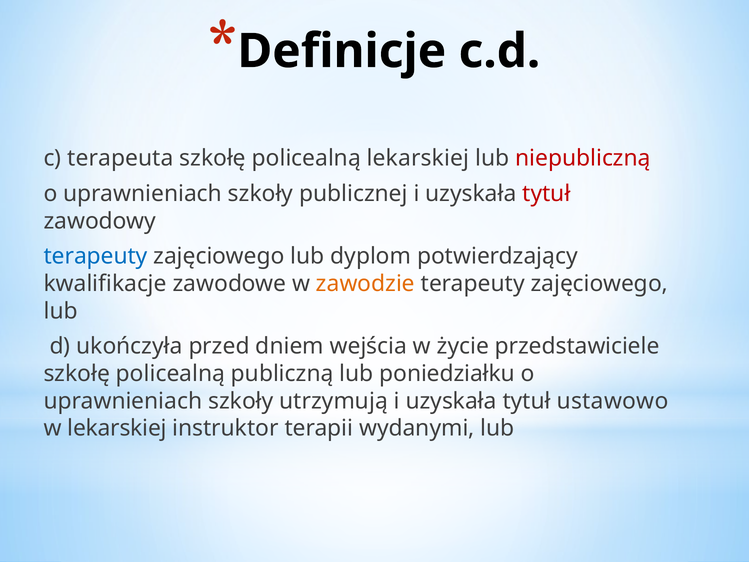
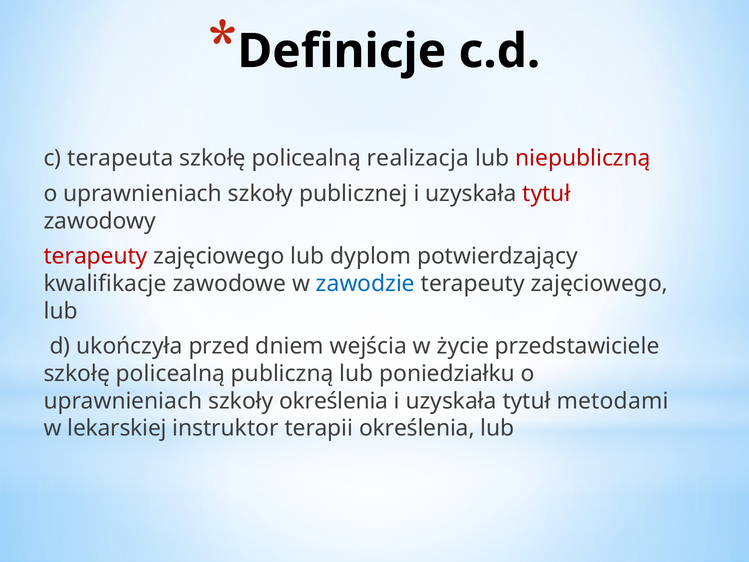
policealną lekarskiej: lekarskiej -> realizacja (418, 158)
terapeuty colour: blue -> red (96, 256)
zawodzie colour: orange -> blue (365, 283)
szkoły utrzymują: utrzymują -> określenia (334, 401)
ustawowo: ustawowo -> metodami (613, 401)
terapii wydanymi: wydanymi -> określenia (417, 428)
